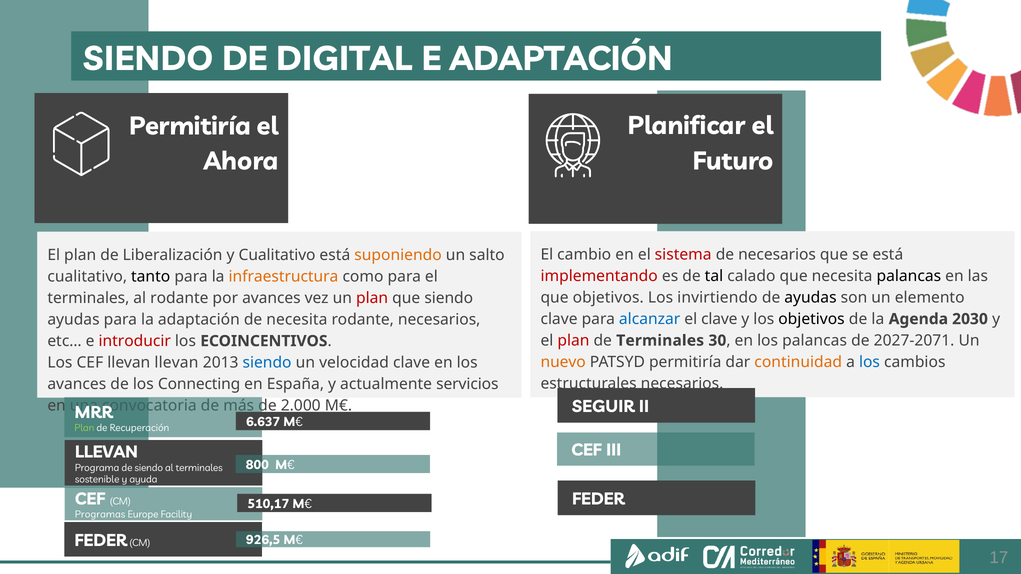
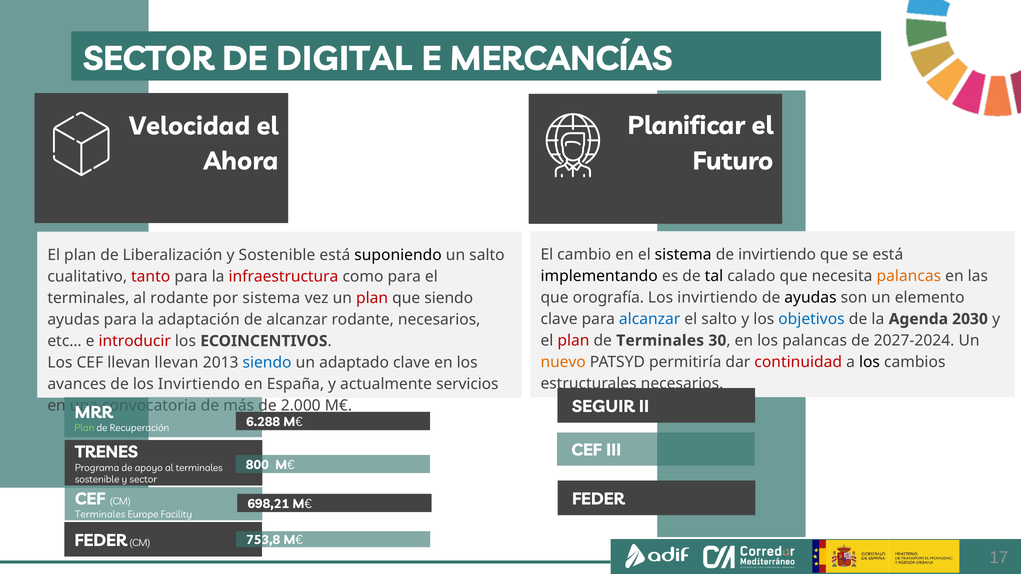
SIENDO: SIENDO -> SECTOR (149, 59)
E ADAPTACIÓN: ADAPTACIÓN -> MERCANCÍAS (561, 59)
Permitiría: Permitiría -> Velocidad (190, 126)
sistema colour: red -> black (683, 255)
de necesarios: necesarios -> invirtiendo (777, 255)
y Cualitativo: Cualitativo -> Sostenible (277, 255)
suponiendo colour: orange -> black (398, 255)
implementando colour: red -> black (599, 276)
palancas colour: black -> orange (909, 276)
tanto colour: black -> red (151, 277)
infraestructura colour: orange -> red (283, 277)
que objetivos: objetivos -> orografía (608, 298)
por avances: avances -> sistema (271, 298)
el clave: clave -> salto (719, 319)
objetivos colour: black -> blue (812, 319)
de necesita: necesita -> alcanzar (297, 320)
2027-2071: 2027-2071 -> 2027-2024 (914, 341)
continuidad colour: orange -> red (798, 362)
los colour: blue -> black (869, 362)
velocidad: velocidad -> adaptado (354, 363)
de los Connecting: Connecting -> Invirtiendo (199, 384)
6.637: 6.637 -> 6.288 (263, 422)
LLEVAN: LLEVAN -> TRENES (106, 452)
de siendo: siendo -> apoyo (149, 468)
y ayuda: ayuda -> sector (143, 480)
510,17: 510,17 -> 698,21 (268, 504)
Programas: Programas -> Terminales (100, 515)
926,5: 926,5 -> 753,8 (263, 540)
